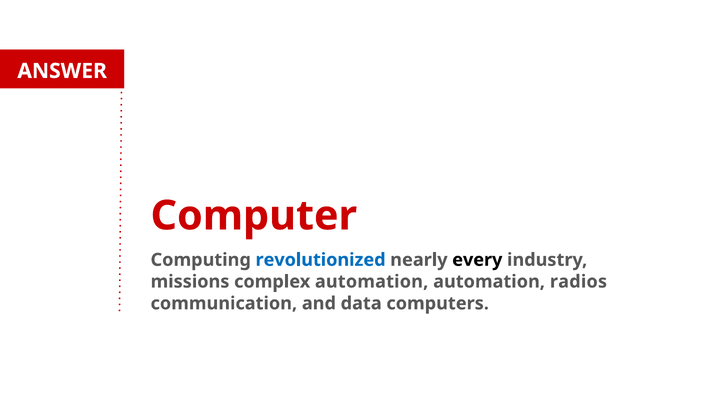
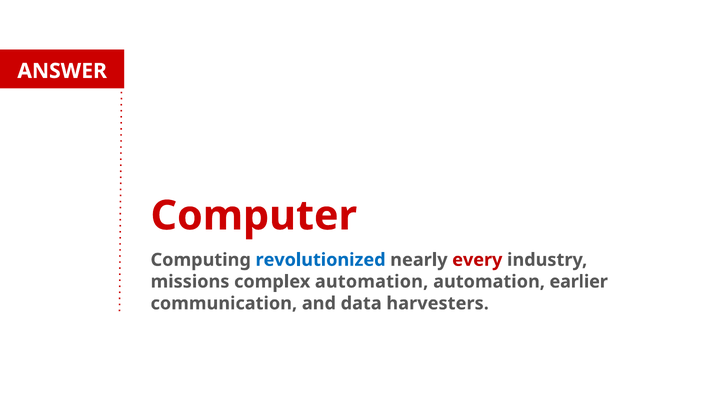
every colour: black -> red (477, 260)
radios: radios -> earlier (579, 282)
computers: computers -> harvesters (438, 303)
